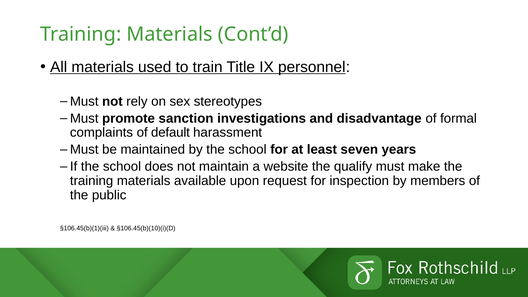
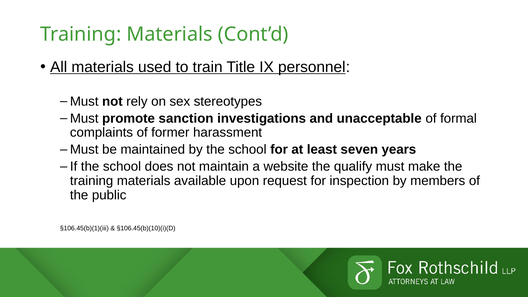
disadvantage: disadvantage -> unacceptable (379, 118)
default: default -> former (170, 133)
